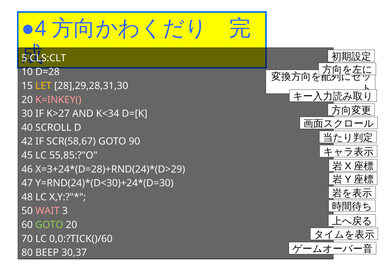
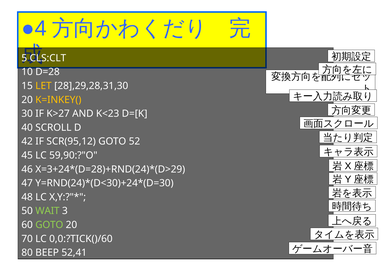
K=INKEY( colour: pink -> yellow (58, 100)
K<34: K<34 -> K<23 (108, 114)
SCR(58,67: SCR(58,67 -> SCR(95,12 (71, 141)
90: 90 -> 52 (134, 141)
55,85:?"O: 55,85:?"O -> 59,90:?"O (73, 155)
WAIT colour: pink -> light green (47, 211)
30,37: 30,37 -> 52,41 (74, 253)
